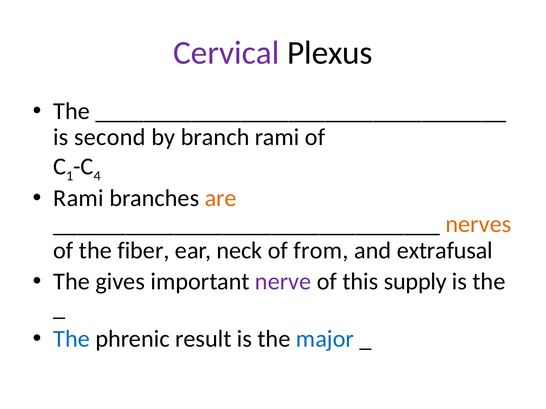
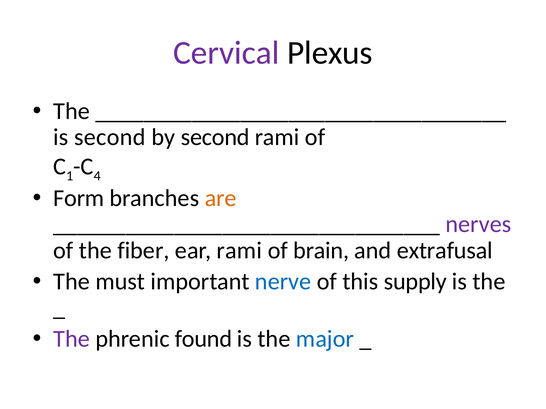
by branch: branch -> second (215, 137)
Rami: Rami -> Form (79, 198)
nerves colour: orange -> purple (478, 225)
ear neck: neck -> rami (239, 251)
from: from -> brain (321, 251)
gives: gives -> must (120, 282)
nerve colour: purple -> blue (283, 282)
The colour: blue -> purple (72, 339)
result: result -> found (203, 339)
